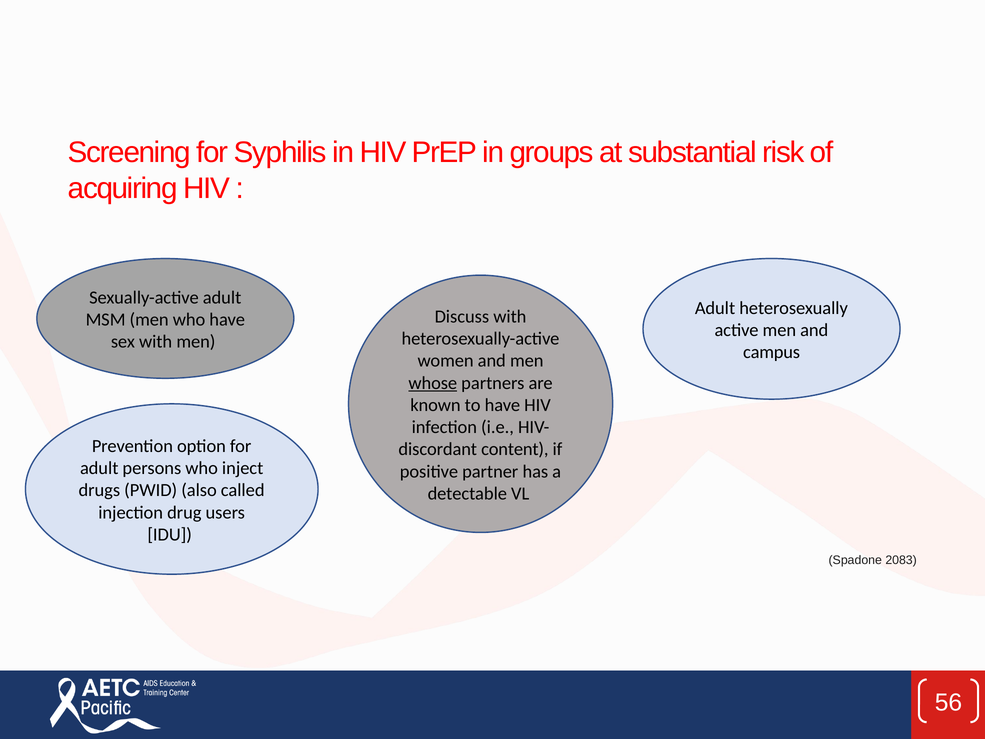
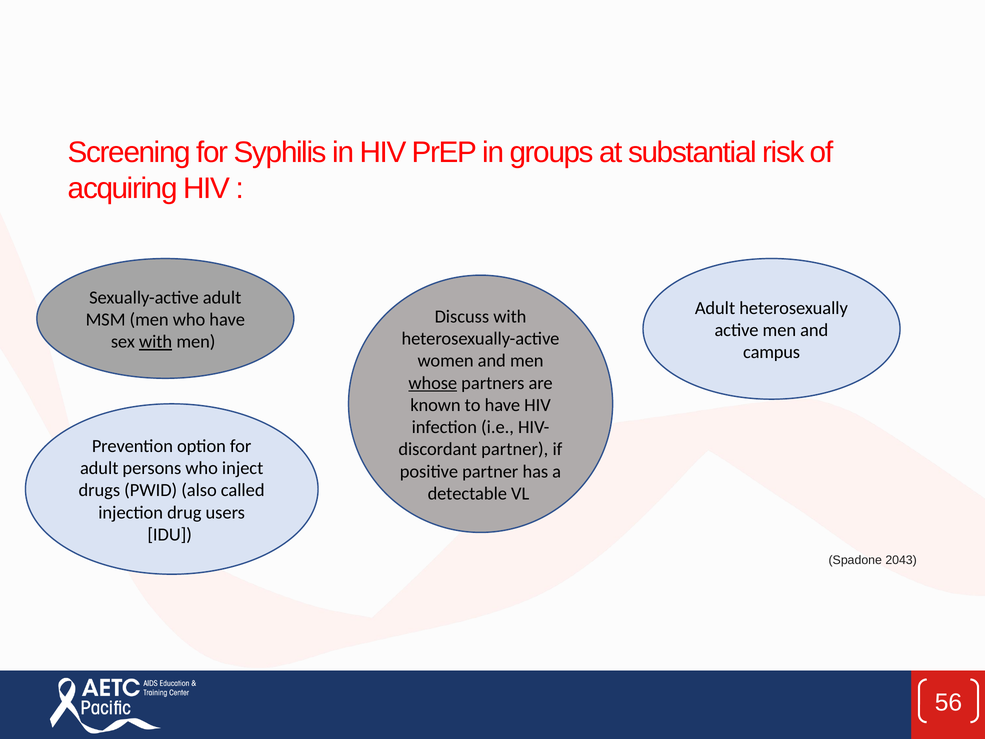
with underline: none -> present (156, 342)
content: content -> partner (515, 449)
2083: 2083 -> 2043 (901, 560)
